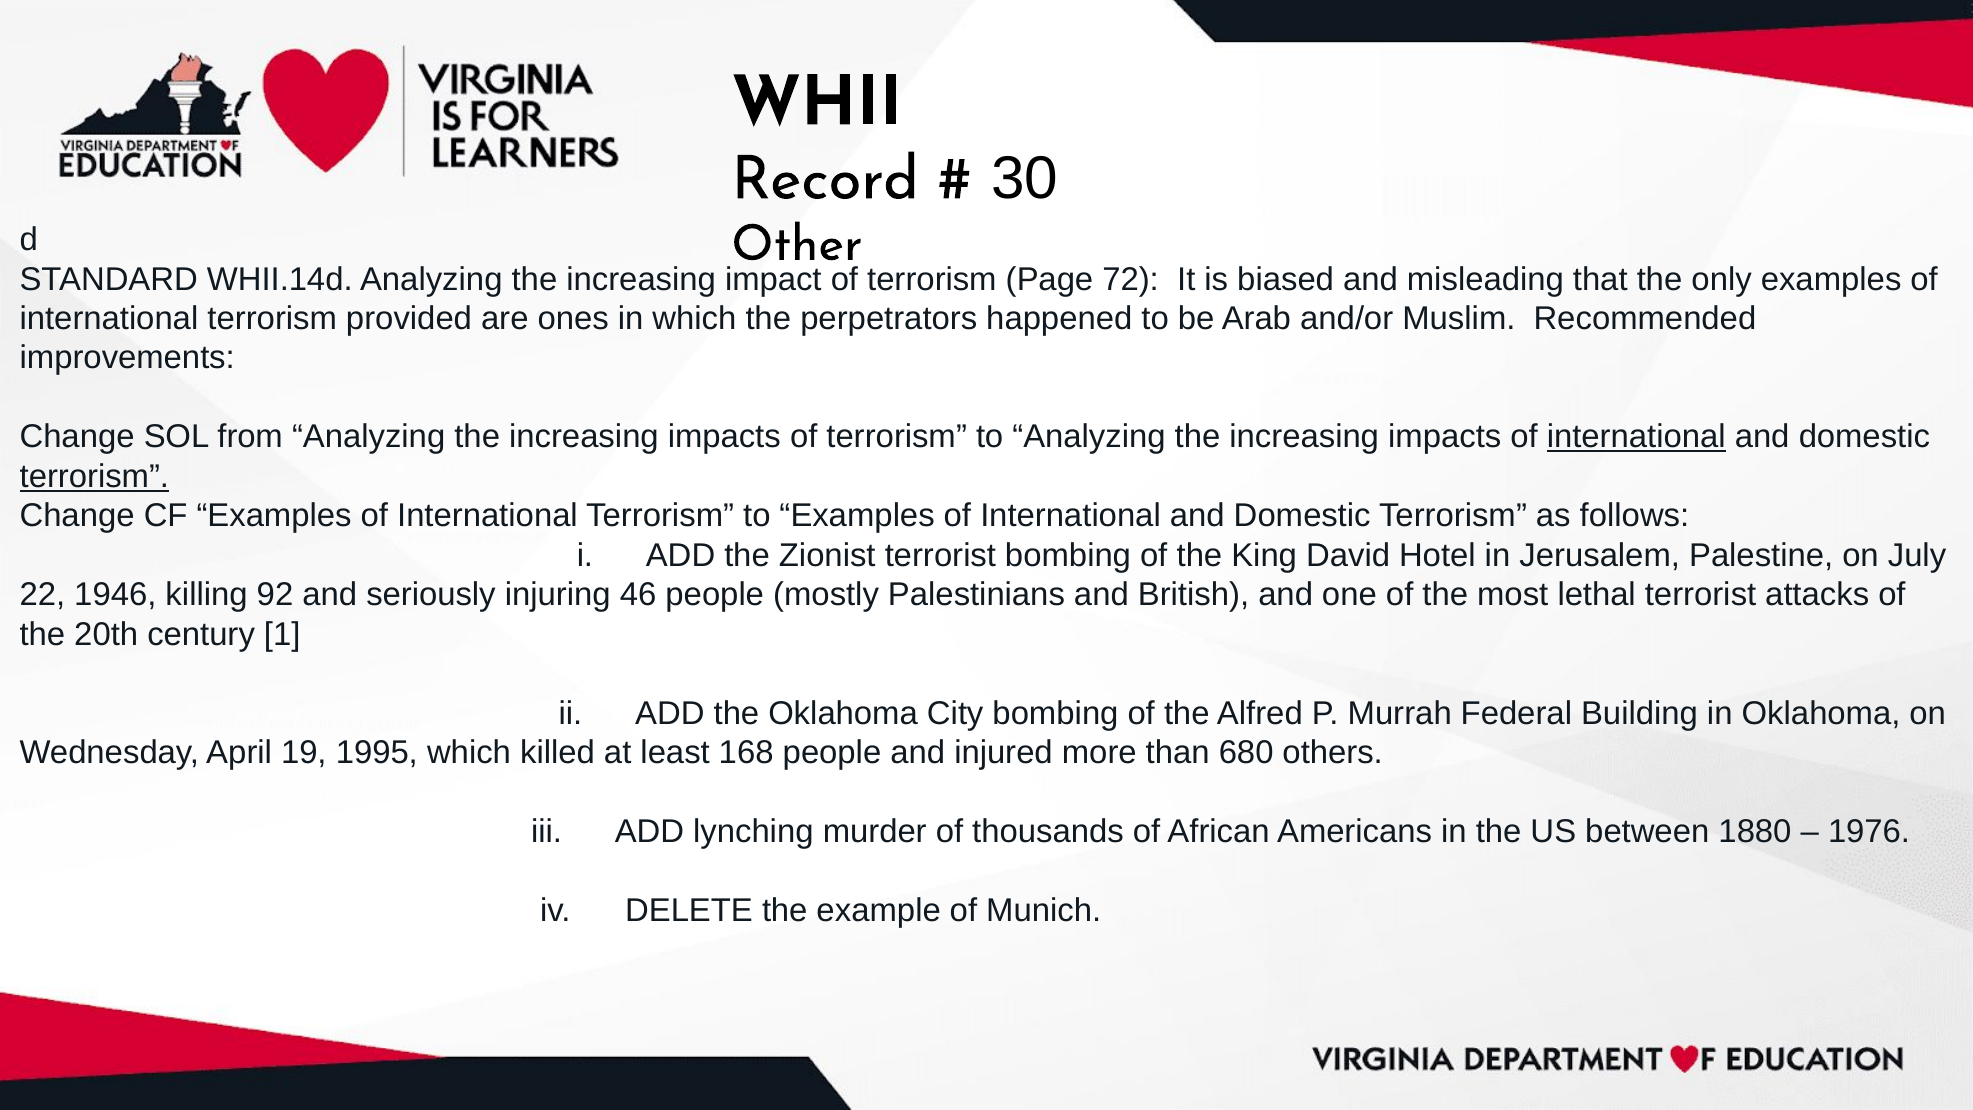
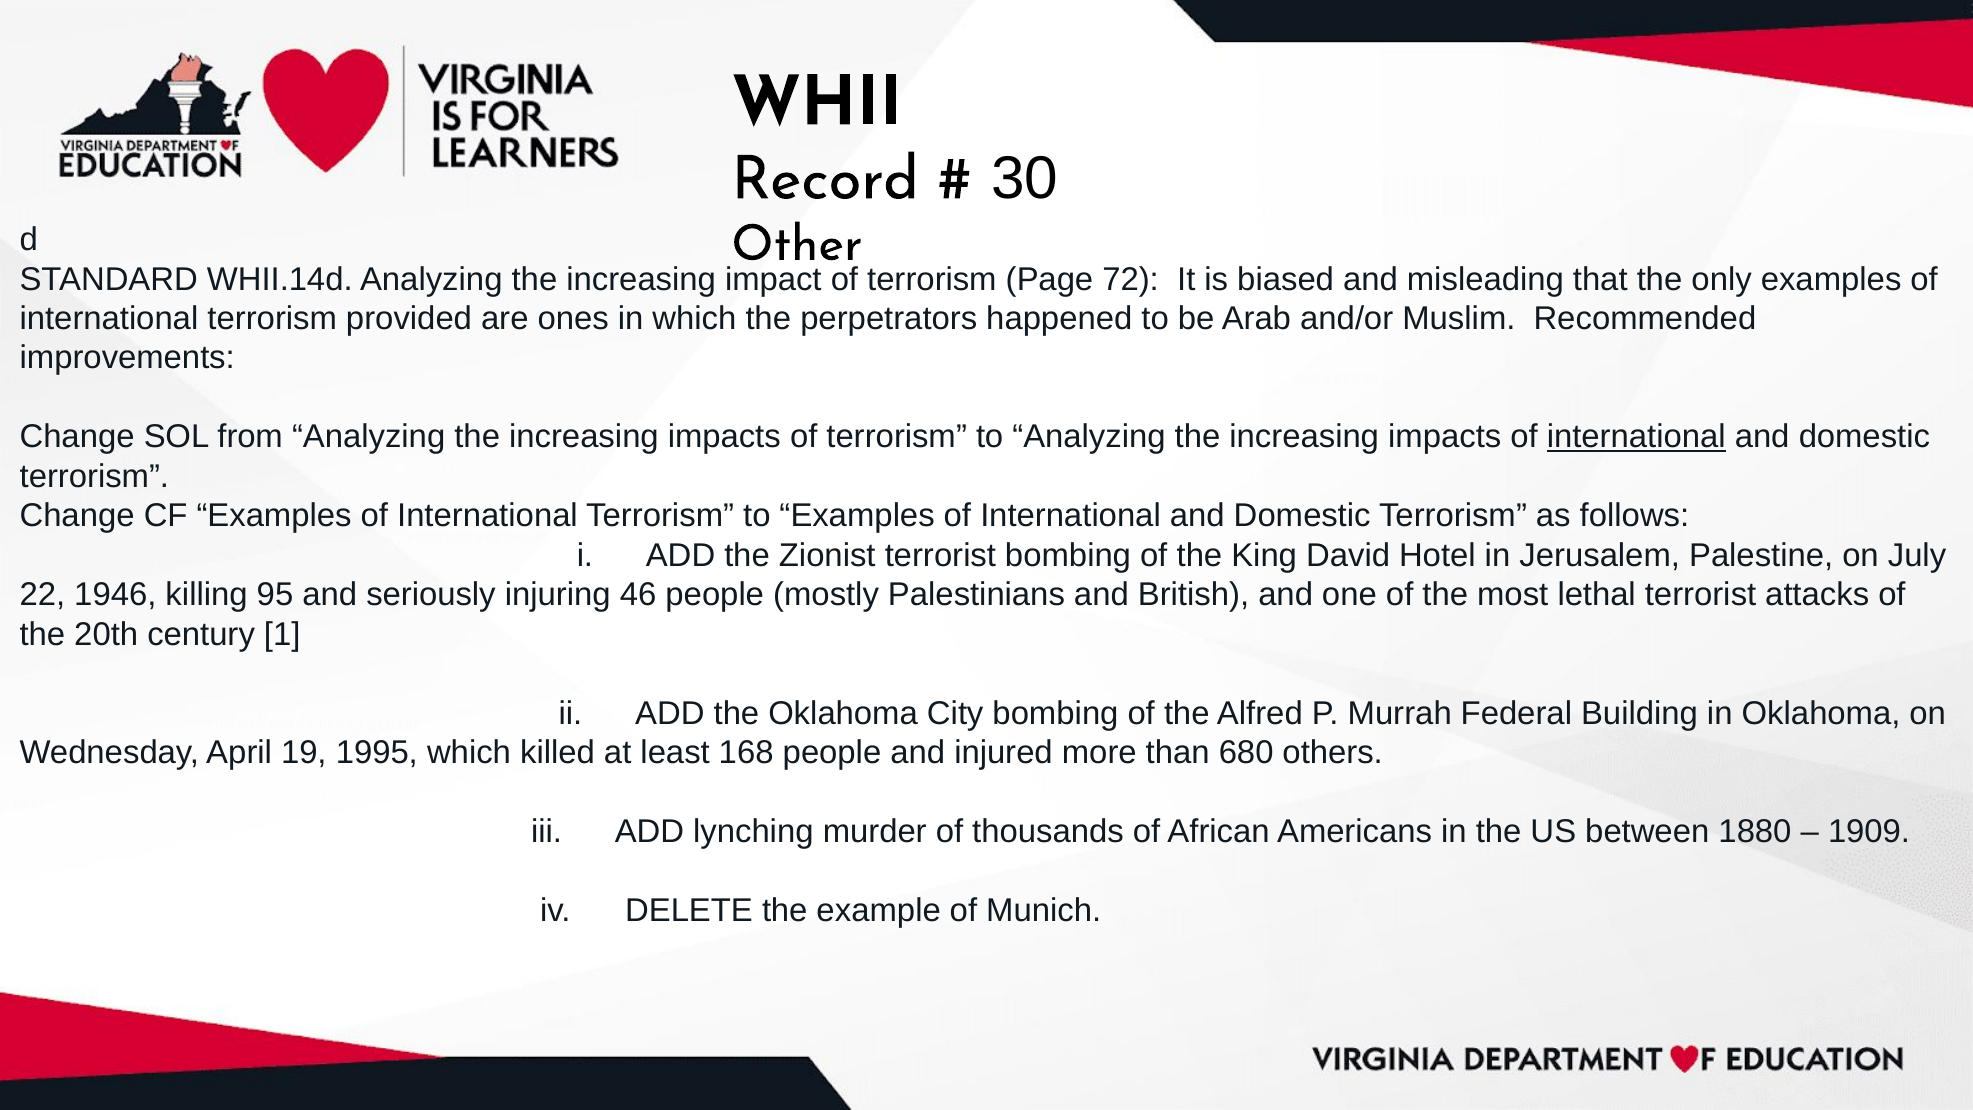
terrorism underline: present -> none (94, 476)
92: 92 -> 95 (275, 595)
1976: 1976 -> 1909 (1869, 832)
